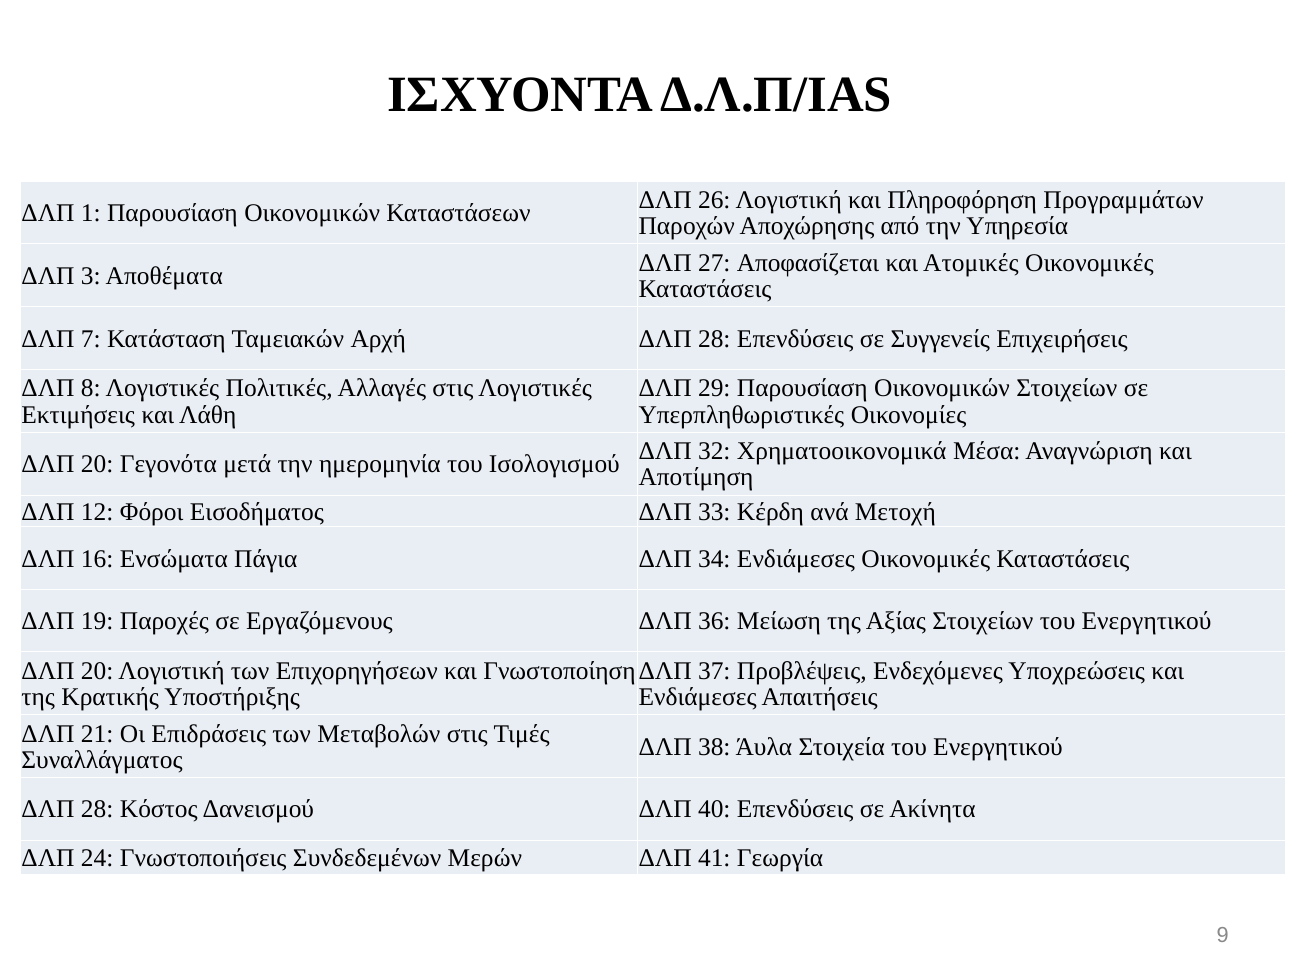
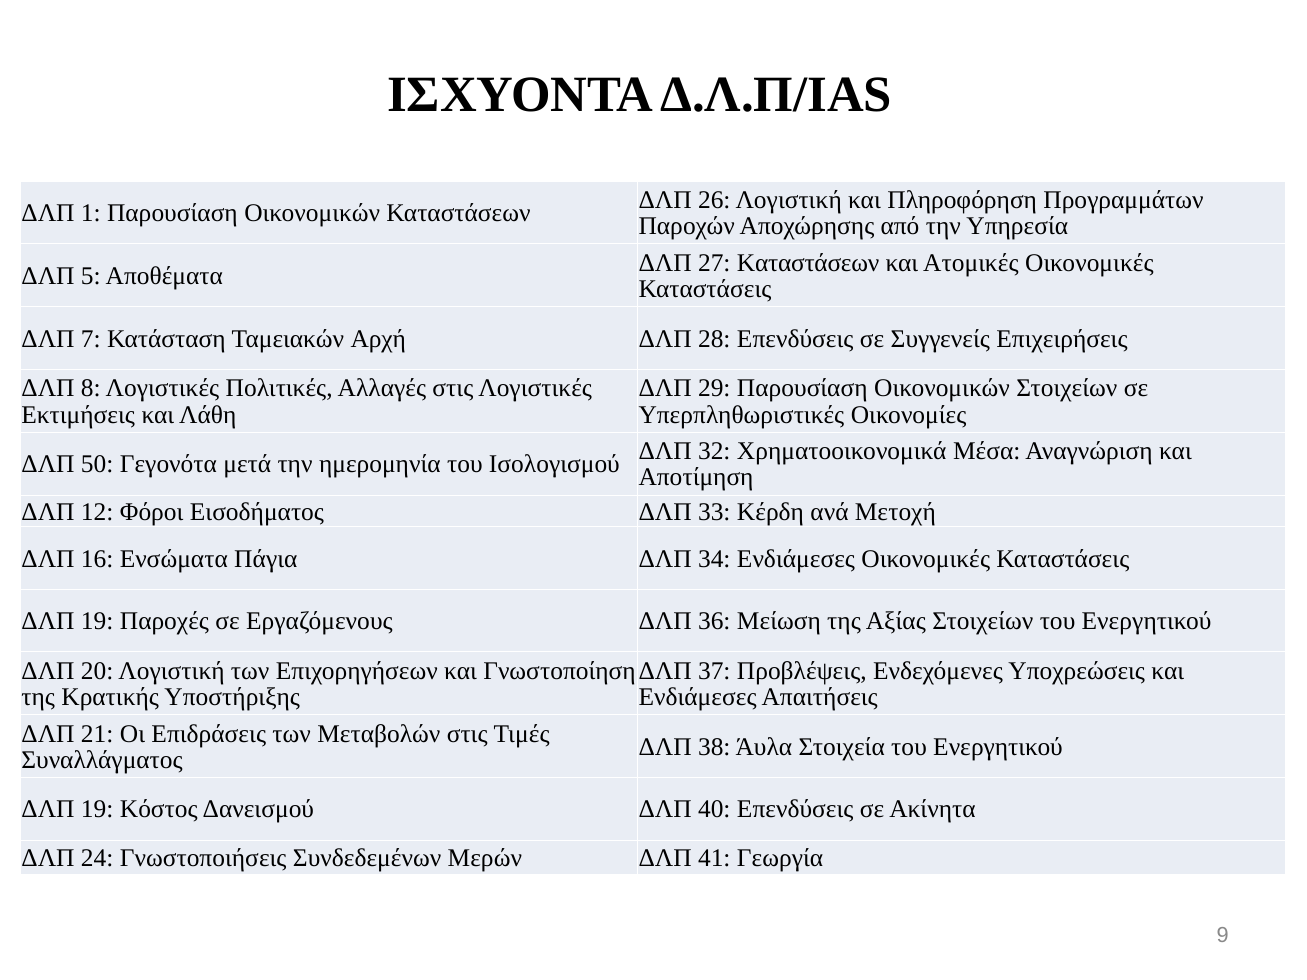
27 Αποφασίζεται: Αποφασίζεται -> Καταστάσεων (808, 263)
3: 3 -> 5 (91, 276)
20: 20 -> 50 (97, 464)
28: 28 -> 19 (97, 810)
